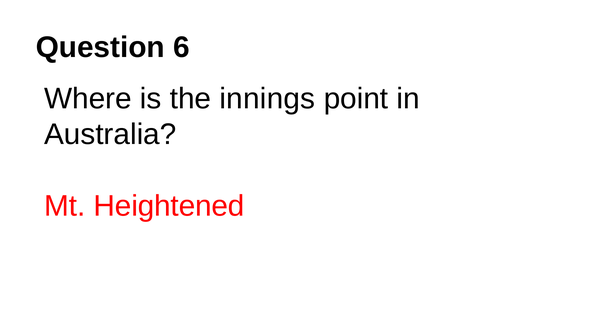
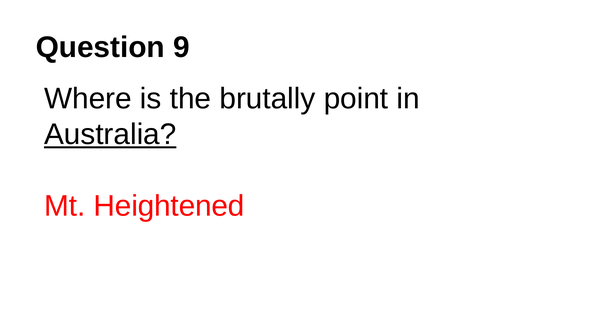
6: 6 -> 9 (181, 48)
innings: innings -> brutally (267, 99)
Australia underline: none -> present (110, 135)
